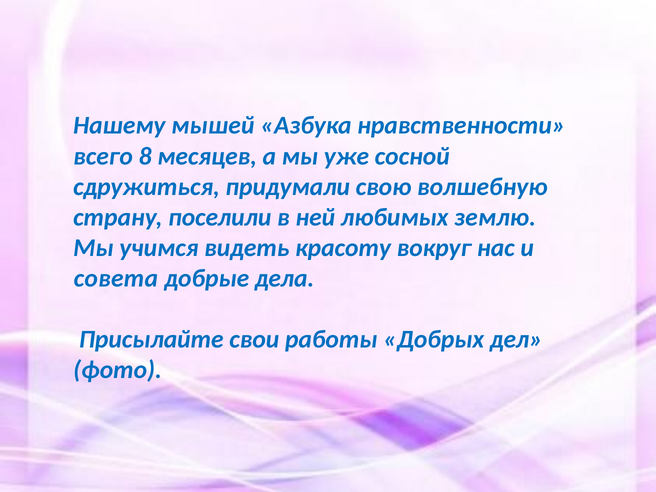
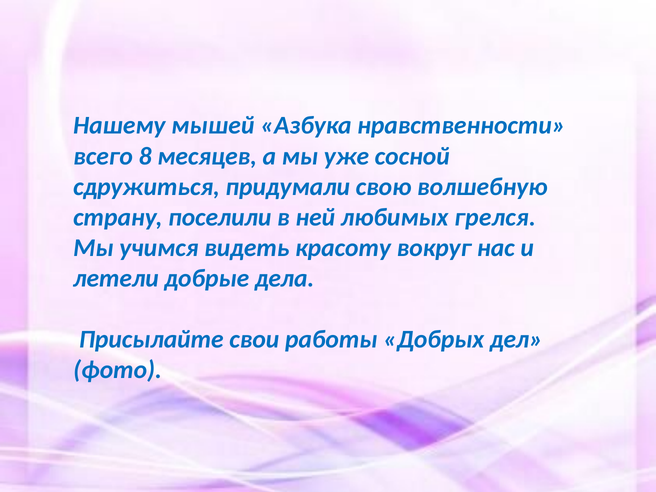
землю: землю -> грелся (495, 217)
совета: совета -> летели (116, 278)
